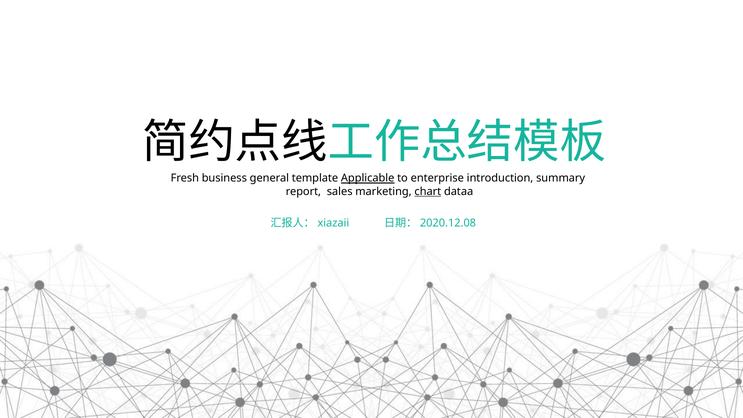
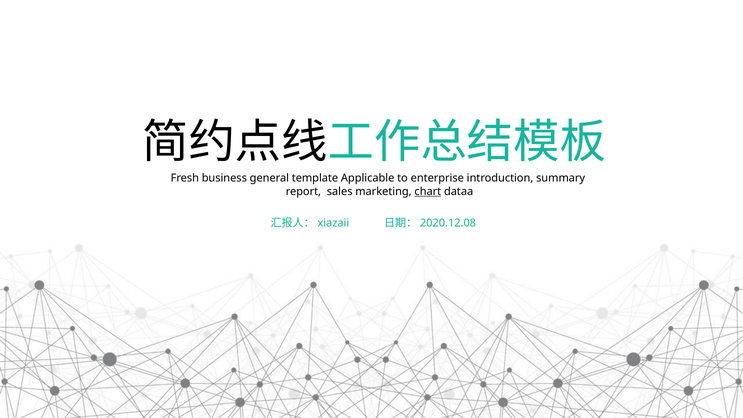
Applicable underline: present -> none (368, 178)
